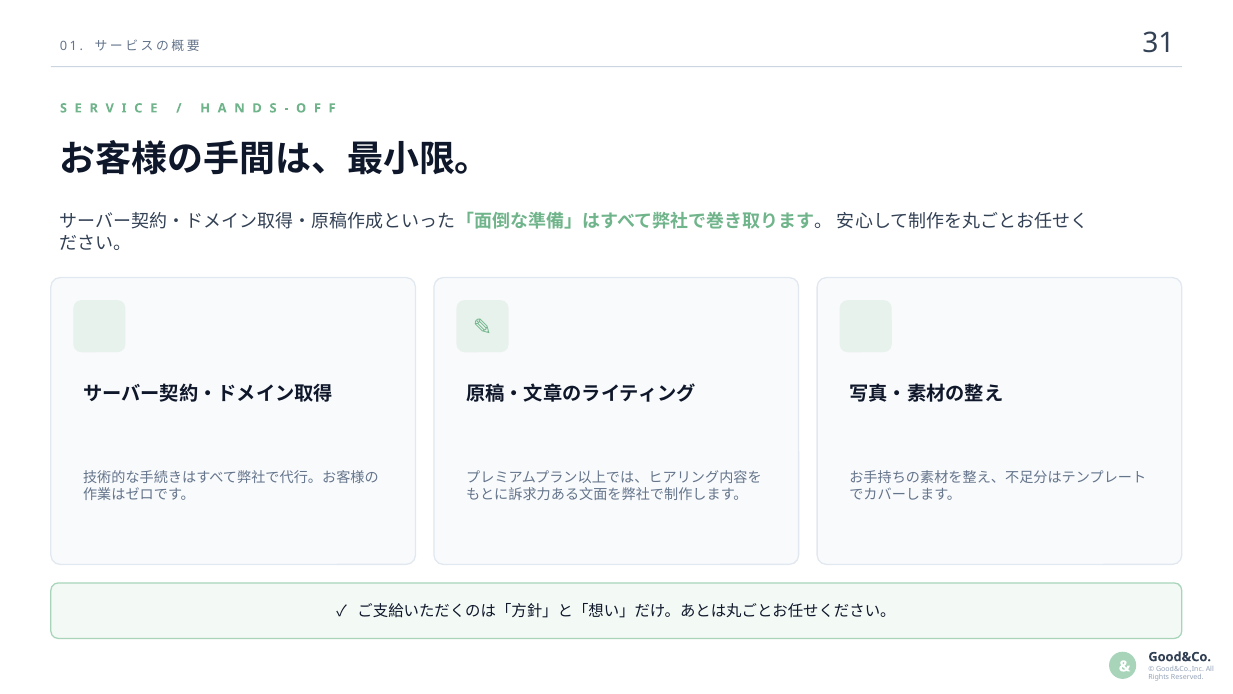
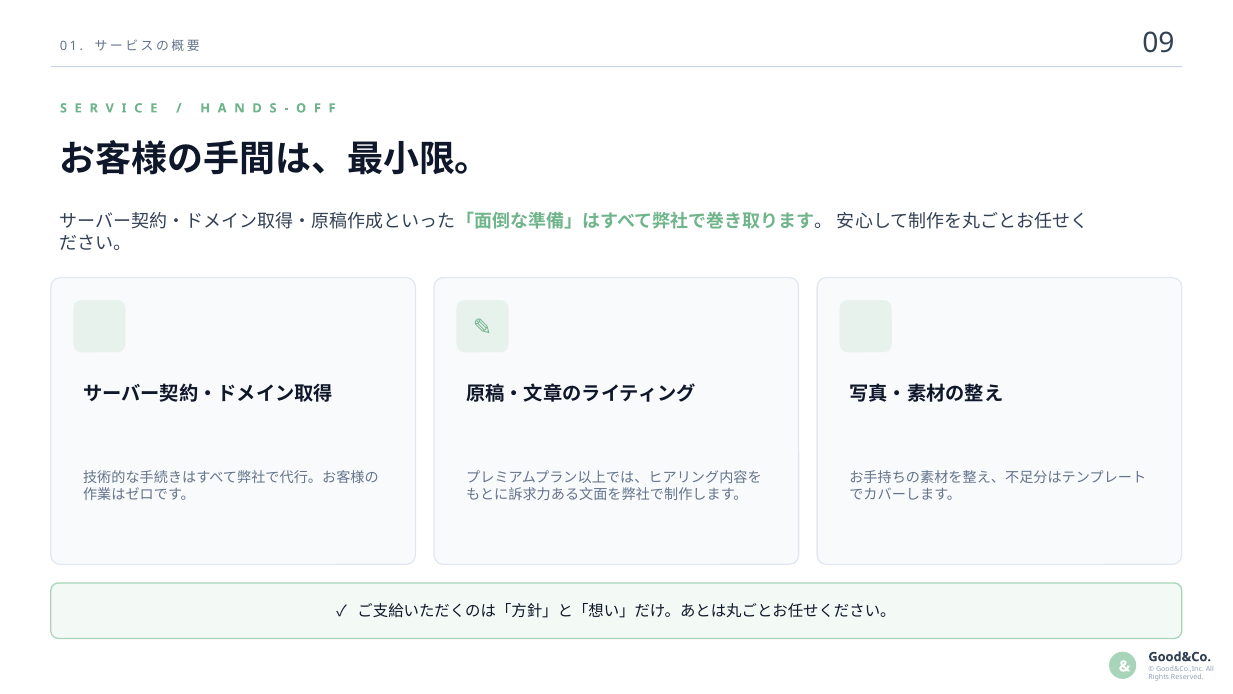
31: 31 -> 09 (1158, 43)
